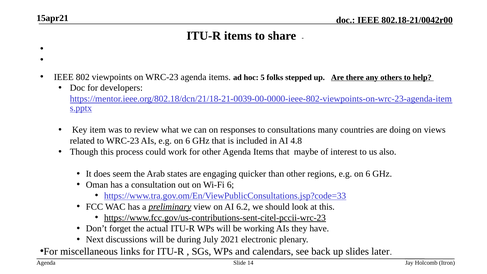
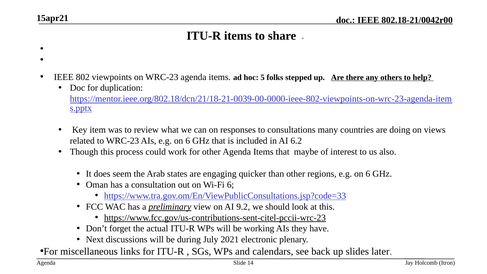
developers: developers -> duplication (122, 88)
4.8: 4.8 -> 6.2 (296, 141)
6.2: 6.2 -> 9.2 (243, 207)
